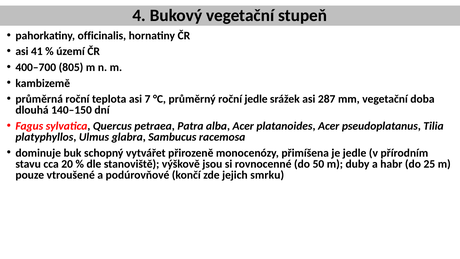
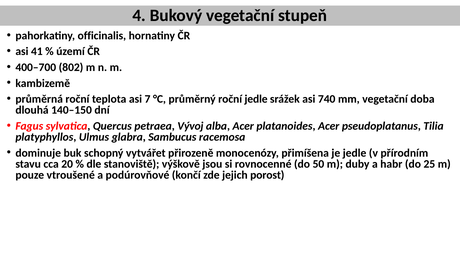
805: 805 -> 802 (71, 67)
287: 287 -> 740 (327, 99)
Patra: Patra -> Vývoj (190, 126)
smrku: smrku -> porost (267, 175)
